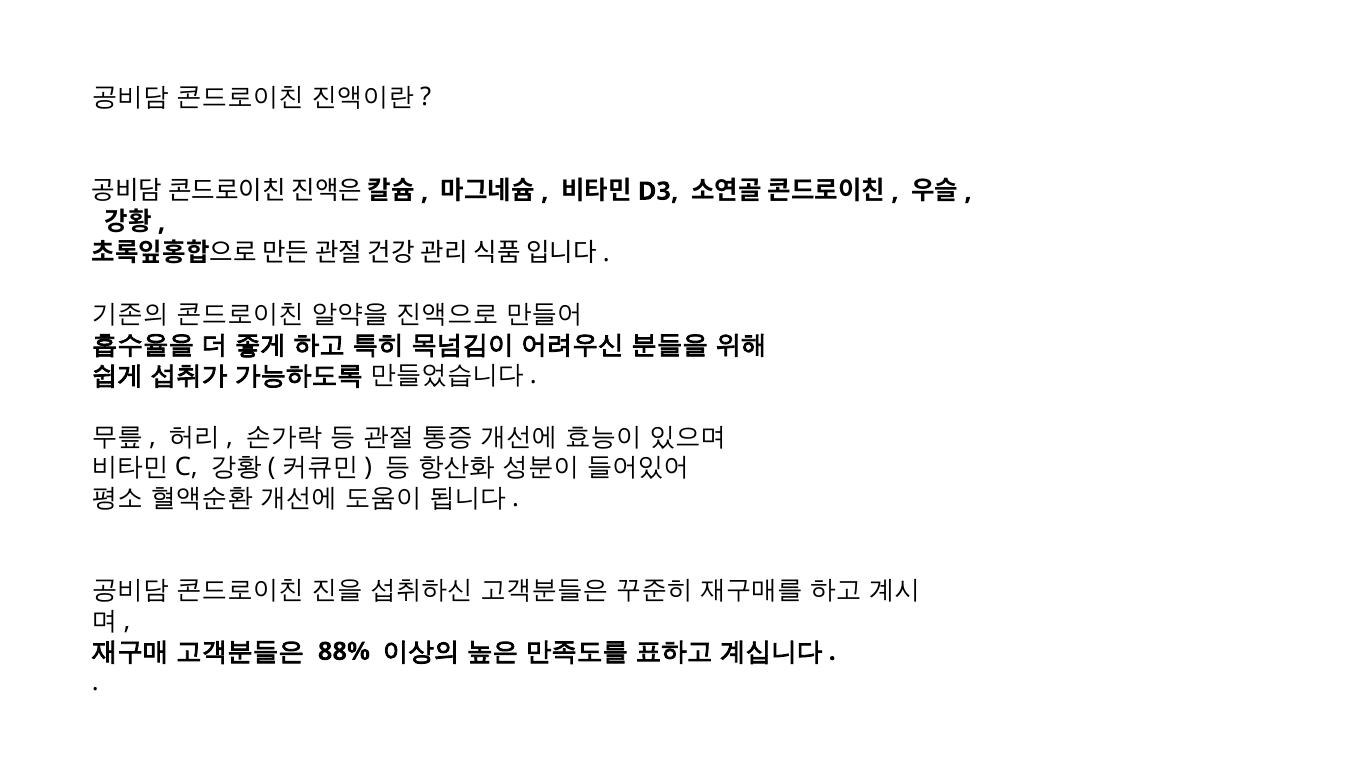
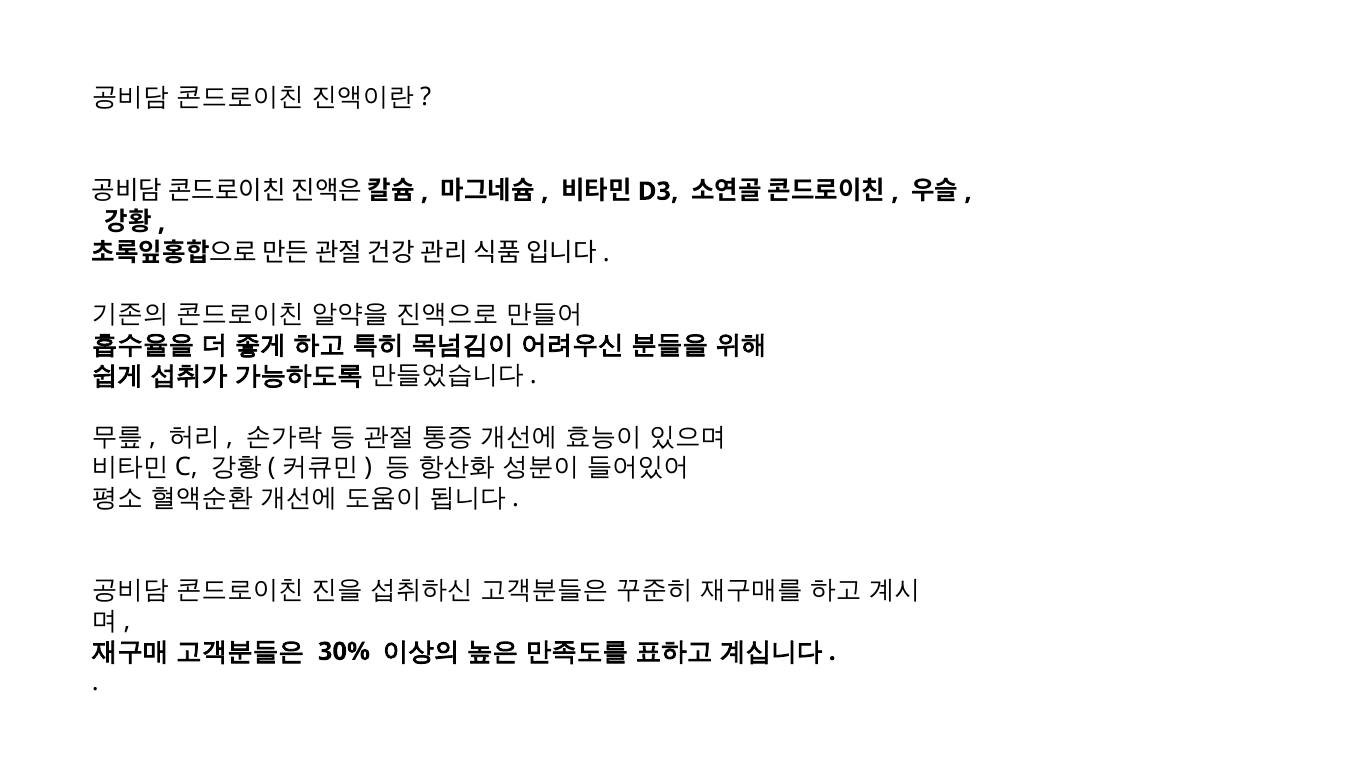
88%: 88% -> 30% (344, 652)
